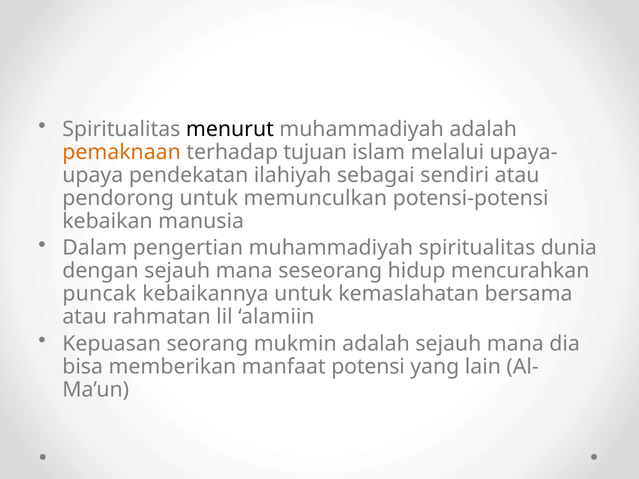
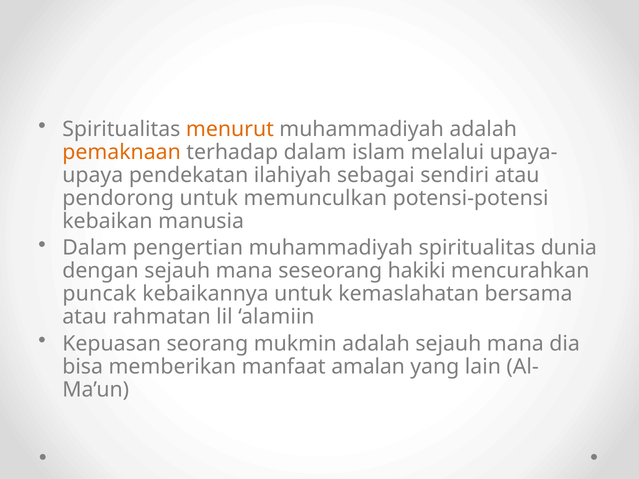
menurut colour: black -> orange (230, 129)
terhadap tujuan: tujuan -> dalam (315, 152)
hidup: hidup -> hakiki (417, 271)
potensi: potensi -> amalan (368, 367)
